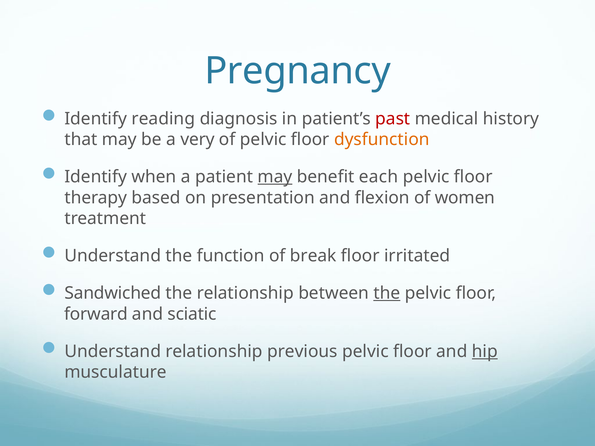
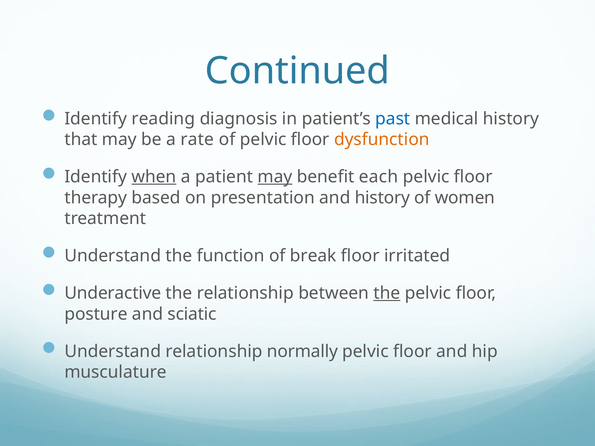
Pregnancy: Pregnancy -> Continued (297, 71)
past colour: red -> blue (393, 119)
very: very -> rate (197, 140)
when underline: none -> present (154, 177)
and flexion: flexion -> history (382, 198)
Sandwiched: Sandwiched -> Underactive (113, 293)
forward: forward -> posture (96, 314)
previous: previous -> normally (302, 351)
hip underline: present -> none (485, 351)
